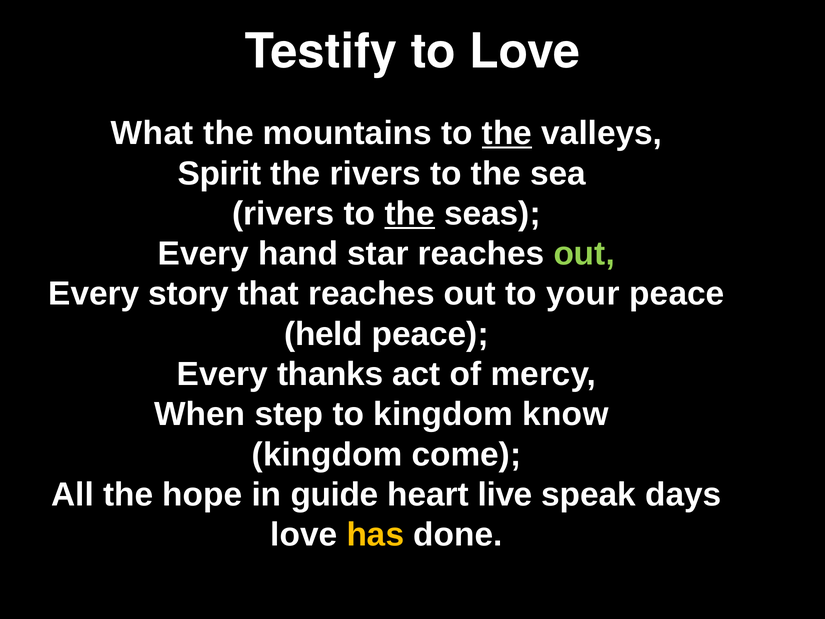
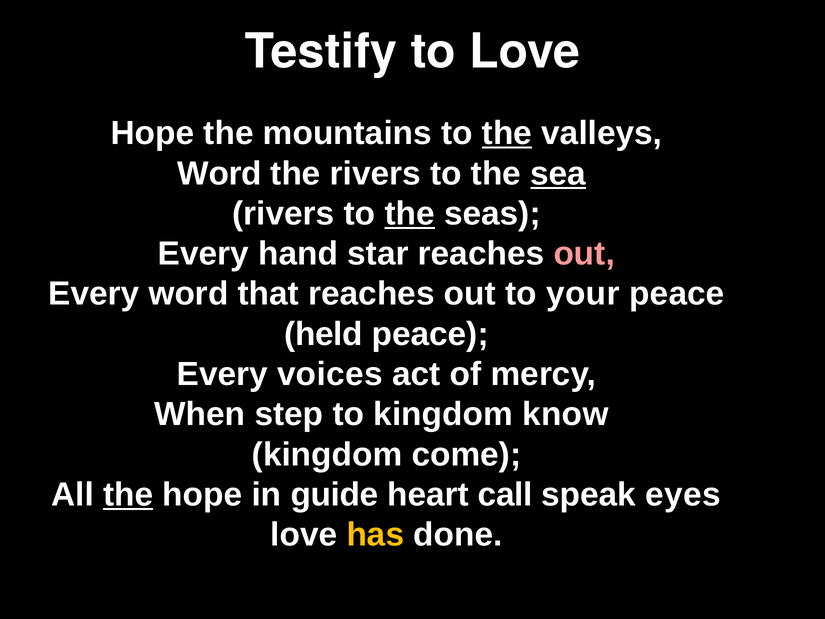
What: What -> Hope (152, 133)
Spirit: Spirit -> Word (219, 173)
sea underline: none -> present (558, 173)
out colour: light green -> pink (584, 254)
Every story: story -> word (189, 294)
thanks: thanks -> voices (330, 374)
the underline: none -> present (128, 494)
live: live -> call (505, 494)
days: days -> eyes (683, 494)
